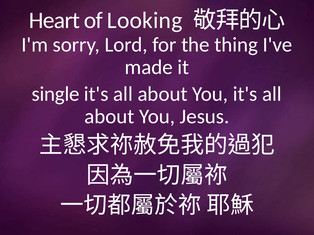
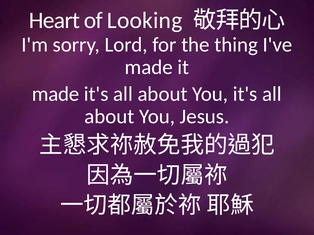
single: single -> made (56, 94)
